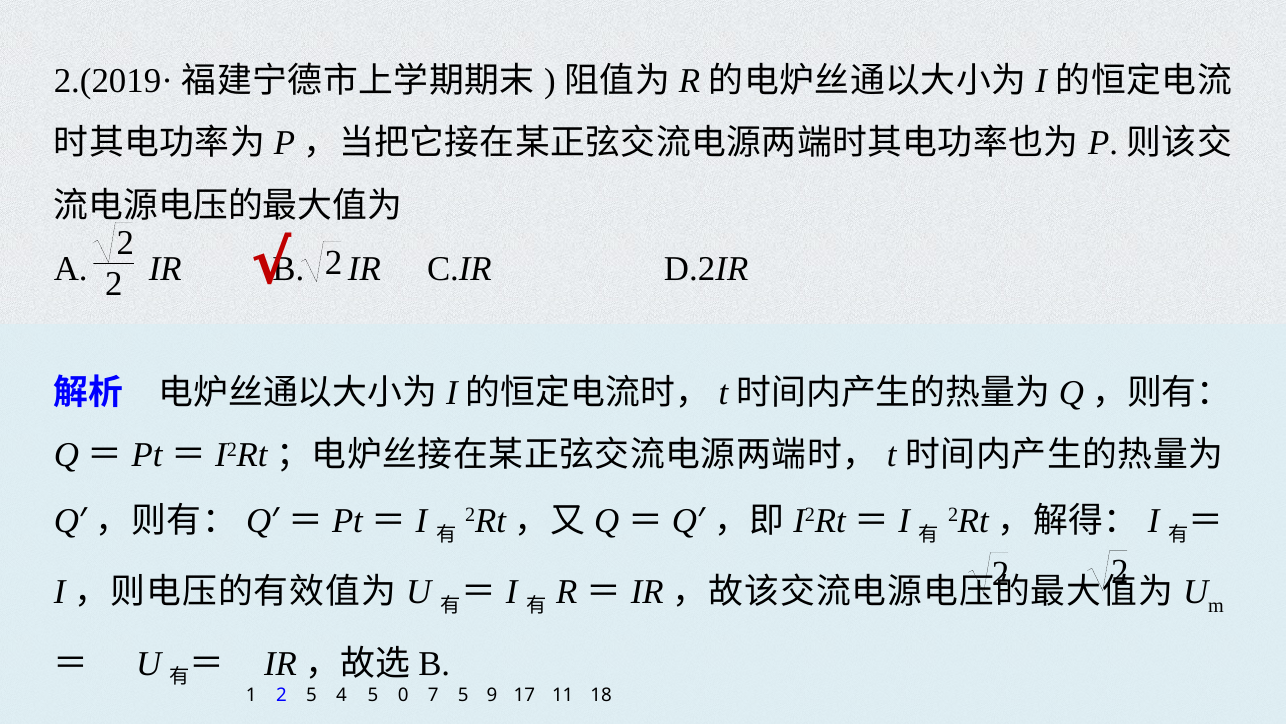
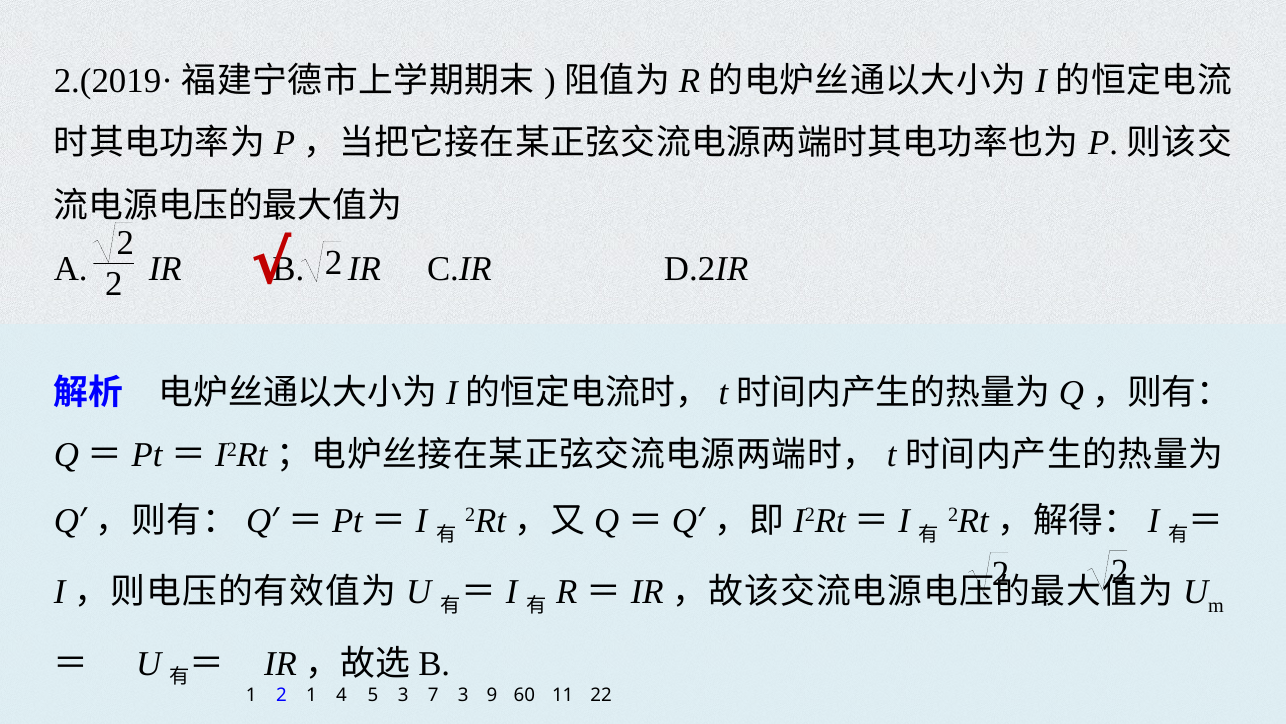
2 5: 5 -> 1 (311, 695)
5 0: 0 -> 3 (403, 695)
7 5: 5 -> 3 (463, 695)
17: 17 -> 60 (524, 695)
18: 18 -> 22 (601, 695)
